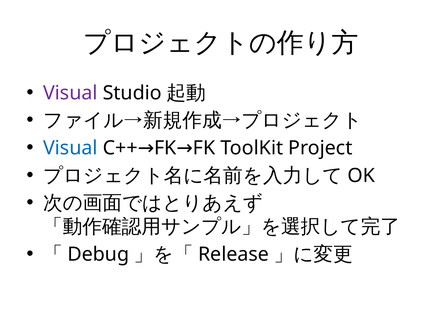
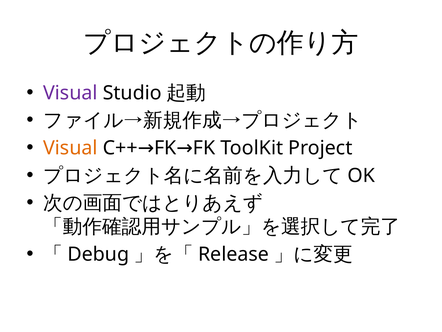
Visual colour: blue -> orange (70, 148)
